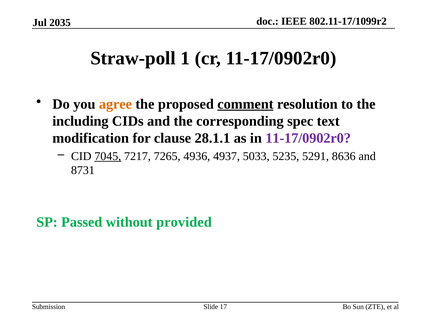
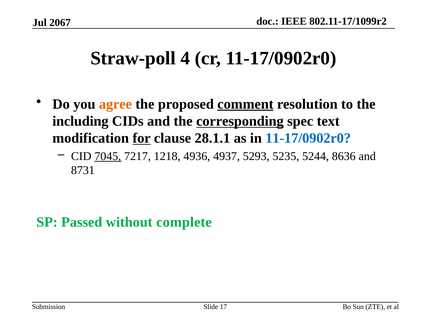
2035: 2035 -> 2067 (60, 23)
1: 1 -> 4 (185, 58)
corresponding underline: none -> present (240, 121)
for underline: none -> present (142, 138)
11-17/0902r0 colour: purple -> blue (308, 138)
7265: 7265 -> 1218 (167, 156)
5033: 5033 -> 5293 (256, 156)
5291: 5291 -> 5244 (316, 156)
provided: provided -> complete (184, 222)
